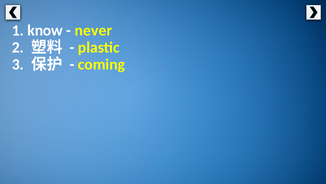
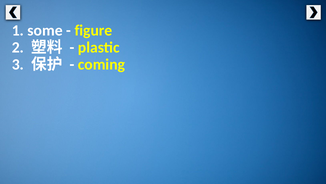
know: know -> some (45, 30)
never: never -> figure (93, 30)
